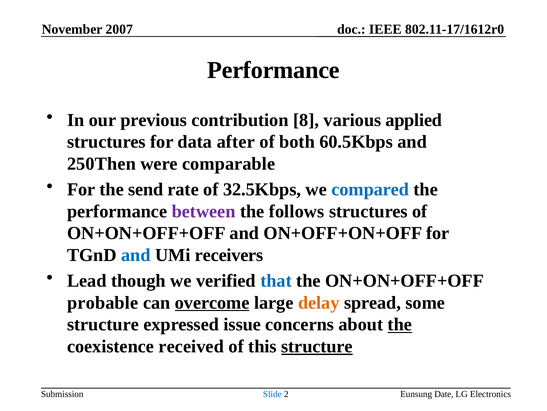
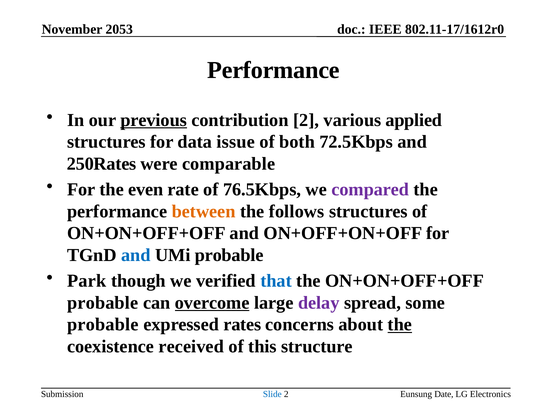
2007: 2007 -> 2053 (119, 29)
previous underline: none -> present (154, 120)
contribution 8: 8 -> 2 (306, 120)
after: after -> issue (236, 142)
60.5Kbps: 60.5Kbps -> 72.5Kbps (356, 142)
250Then: 250Then -> 250Rates (102, 164)
send: send -> even (146, 189)
32.5Kbps: 32.5Kbps -> 76.5Kbps (262, 189)
compared colour: blue -> purple (370, 189)
between colour: purple -> orange (204, 211)
UMi receivers: receivers -> probable (229, 255)
Lead: Lead -> Park (87, 280)
delay colour: orange -> purple (319, 302)
structure: structure -> probable (103, 324)
issue: issue -> rates (242, 324)
structure underline: present -> none (317, 346)
